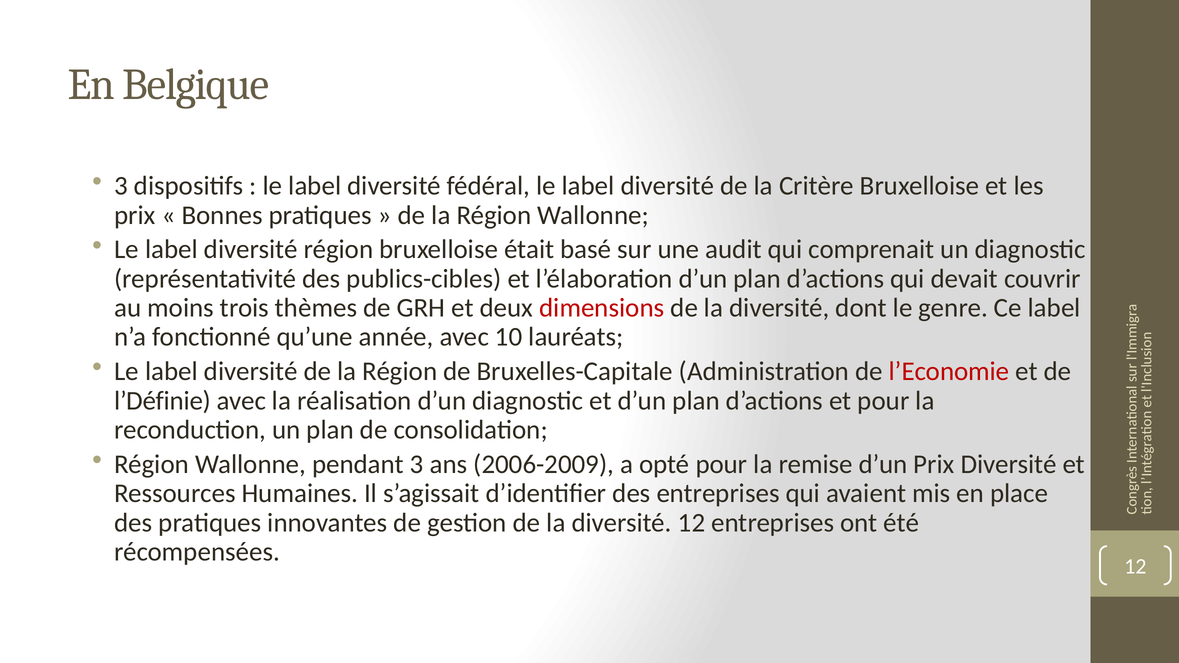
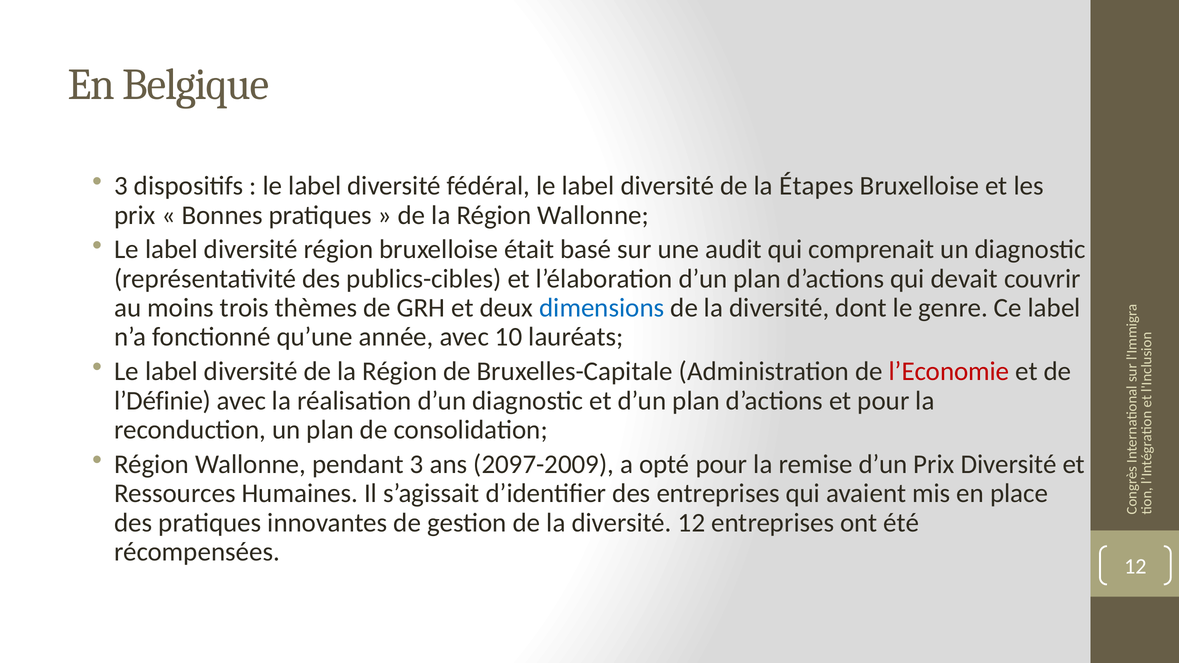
Critère: Critère -> Étapes (816, 186)
dimensions colour: red -> blue (602, 308)
2006-2009: 2006-2009 -> 2097-2009 (544, 464)
